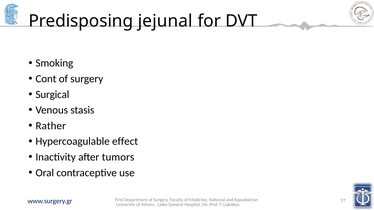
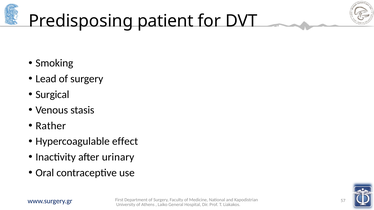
jejunal: jejunal -> patient (165, 21)
Cont: Cont -> Lead (46, 79)
tumors: tumors -> urinary (118, 157)
